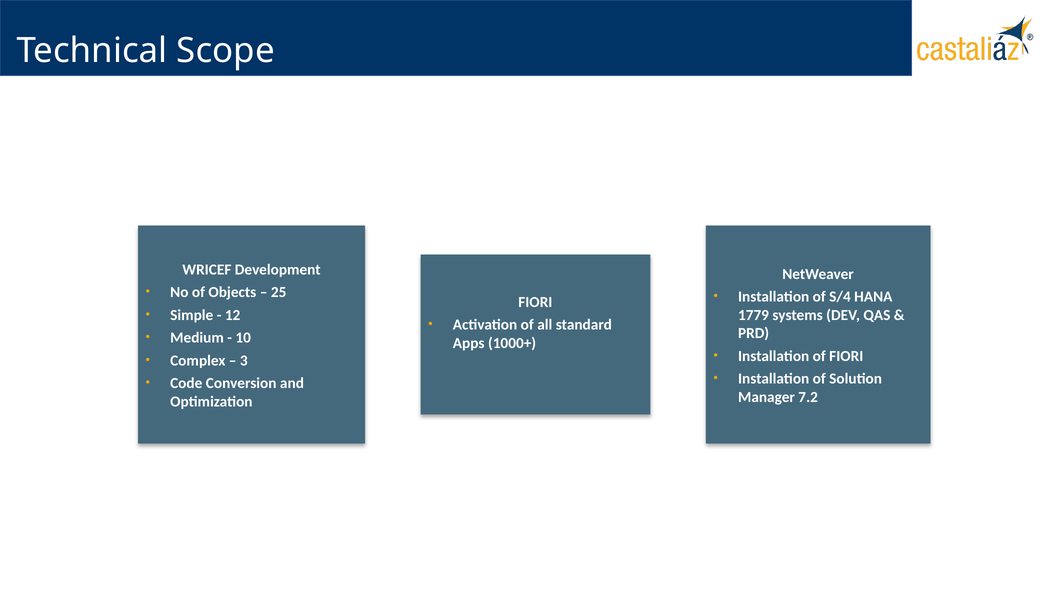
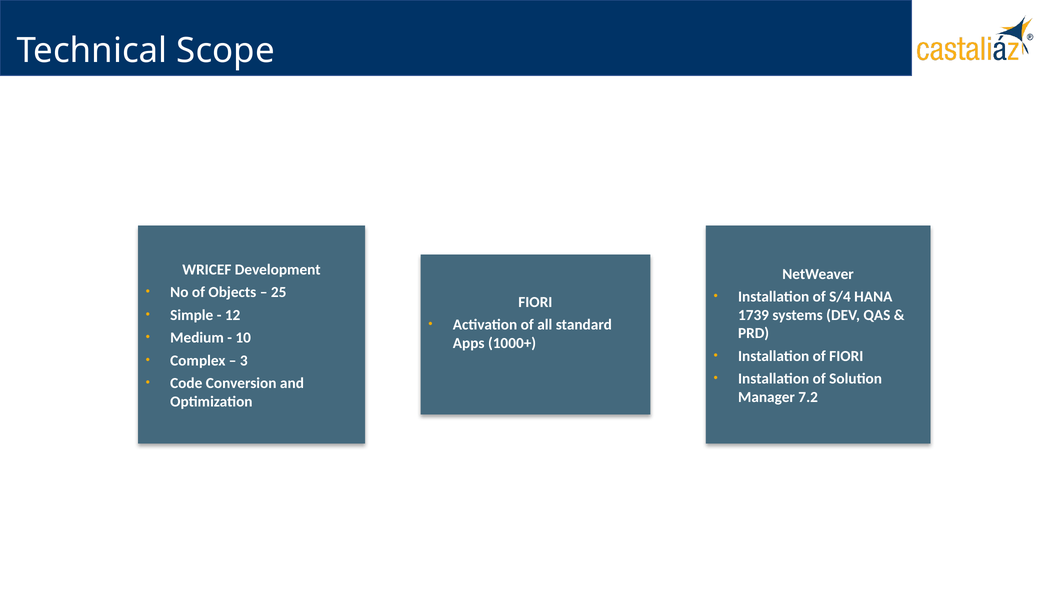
1779: 1779 -> 1739 (754, 315)
